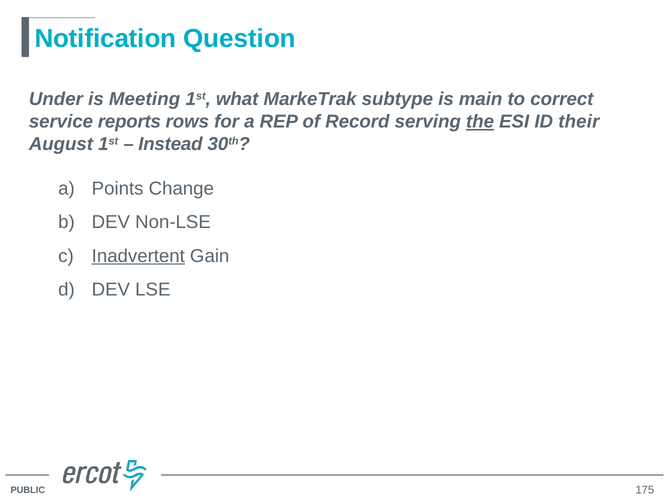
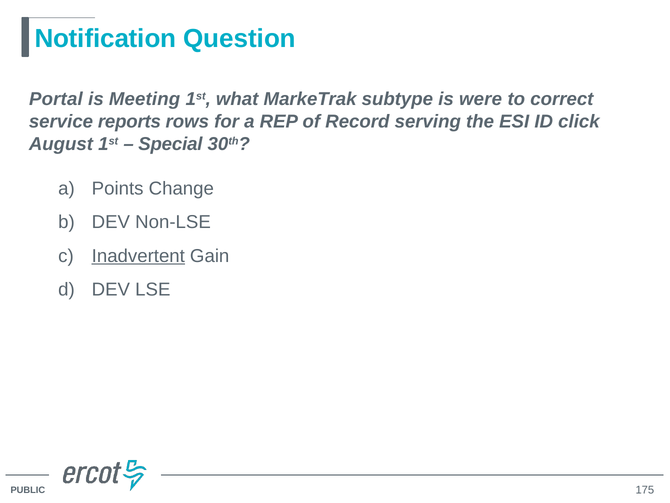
Under: Under -> Portal (56, 99)
main: main -> were (481, 99)
the underline: present -> none (480, 122)
their: their -> click (579, 122)
Instead: Instead -> Special (170, 144)
